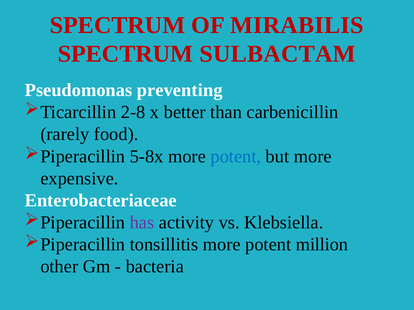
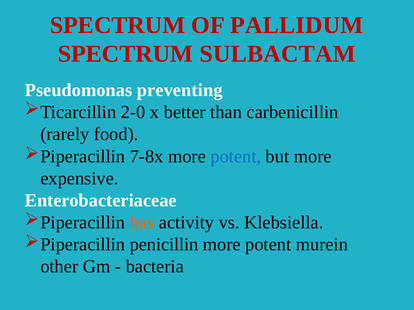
MIRABILIS: MIRABILIS -> PALLIDUM (297, 25)
2-8: 2-8 -> 2-0 (133, 112)
5-8x: 5-8x -> 7-8x (147, 157)
has colour: purple -> orange (142, 223)
tonsillitis: tonsillitis -> penicillin (164, 245)
million: million -> murein (322, 245)
